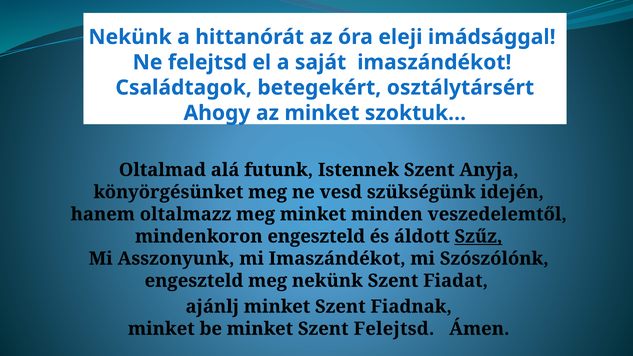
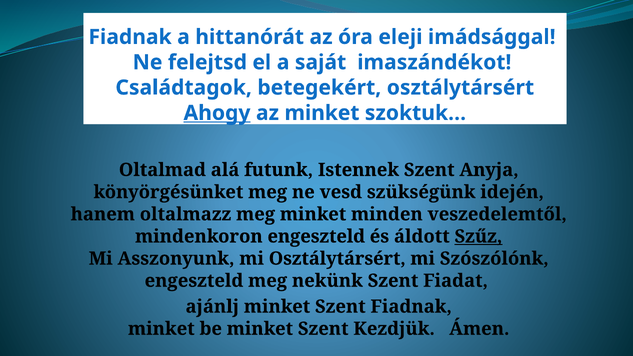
Nekünk: Nekünk -> Fiadnak (130, 37)
Ahogy underline: none -> present (217, 113)
mi Imaszándékot: Imaszándékot -> Osztálytársért (337, 259)
Szent Felejtsd: Felejtsd -> Kezdjük (394, 329)
